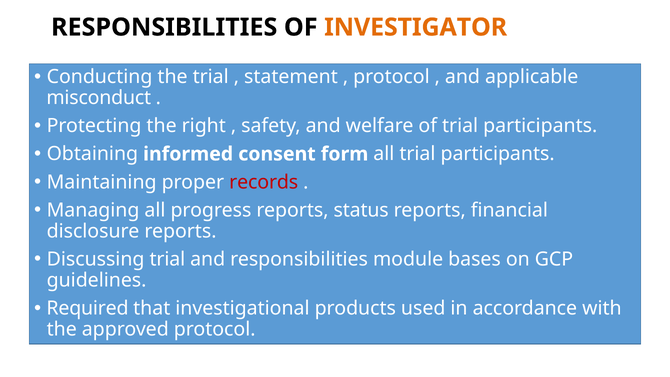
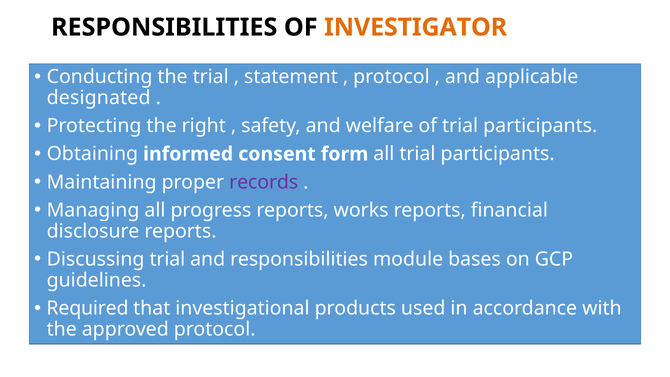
misconduct: misconduct -> designated (99, 98)
records colour: red -> purple (264, 182)
status: status -> works (361, 210)
